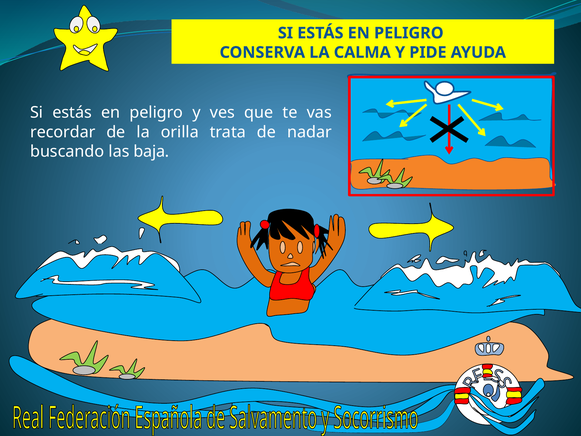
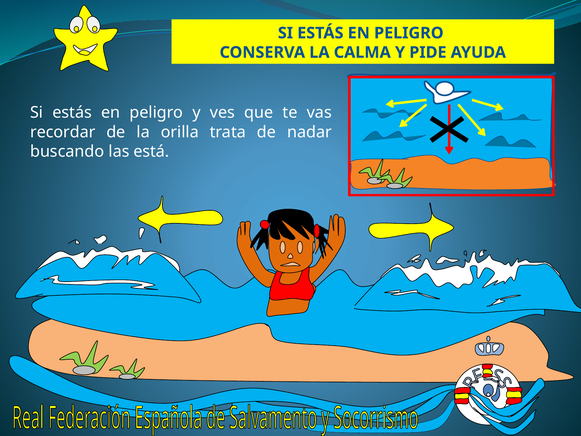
baja: baja -> está (151, 151)
